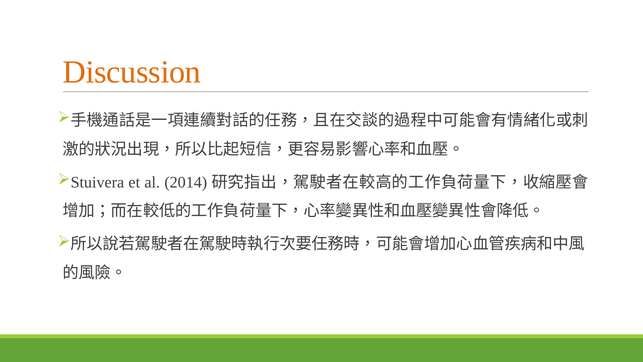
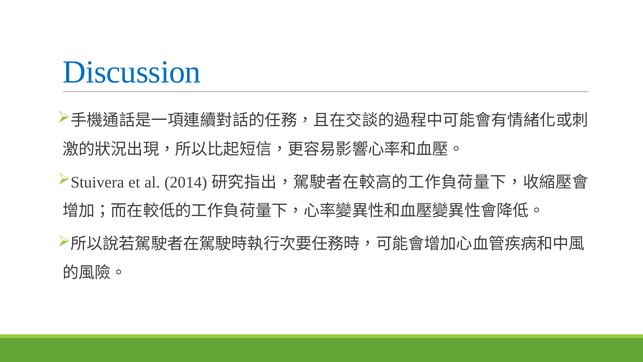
Discussion colour: orange -> blue (132, 72)
